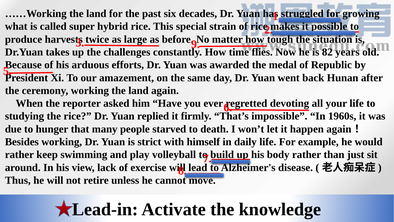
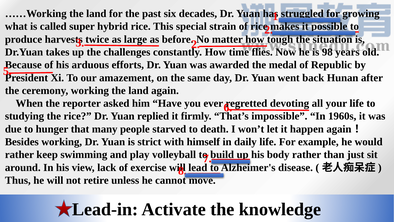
9: 9 -> 2 (195, 44)
82: 82 -> 98 (327, 52)
